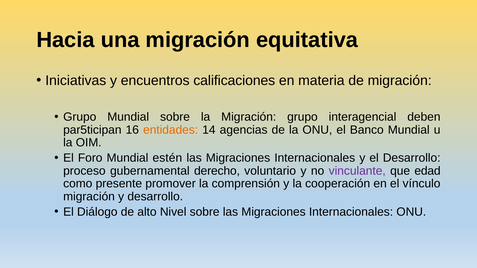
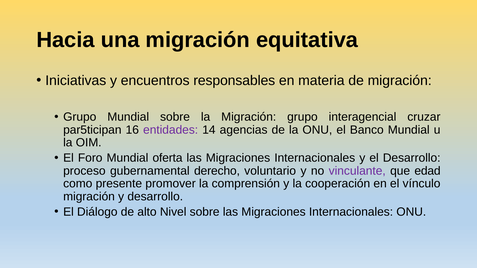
calificaciones: calificaciones -> responsables (234, 81)
deben: deben -> cruzar (424, 117)
entidades colour: orange -> purple (171, 130)
estén: estén -> oferta (168, 158)
